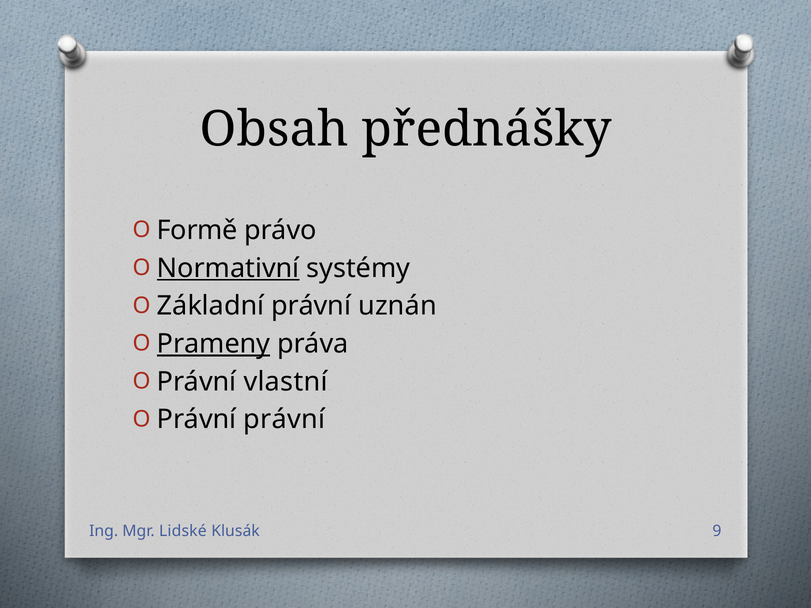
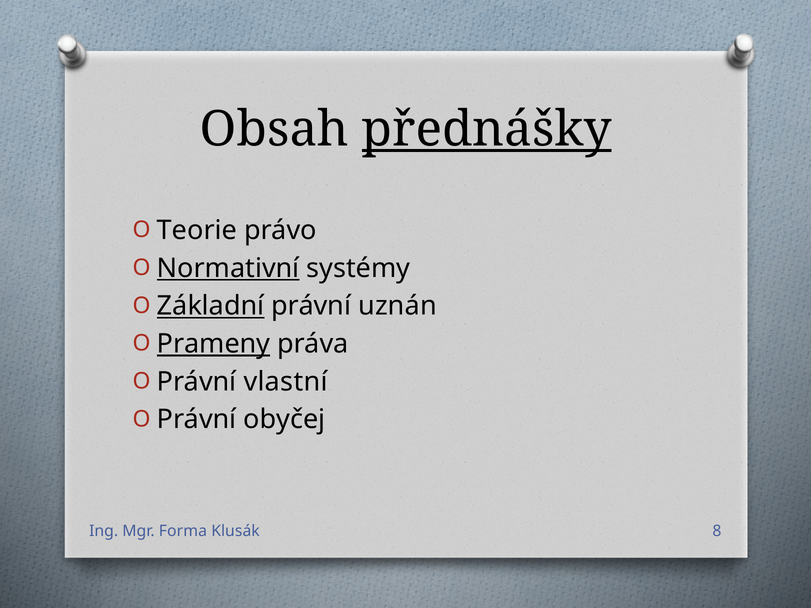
přednášky underline: none -> present (487, 129)
Formě: Formě -> Teorie (197, 231)
Základní underline: none -> present (211, 306)
Právní právní: právní -> obyčej (284, 420)
Lidské: Lidské -> Forma (183, 531)
9: 9 -> 8 (717, 531)
